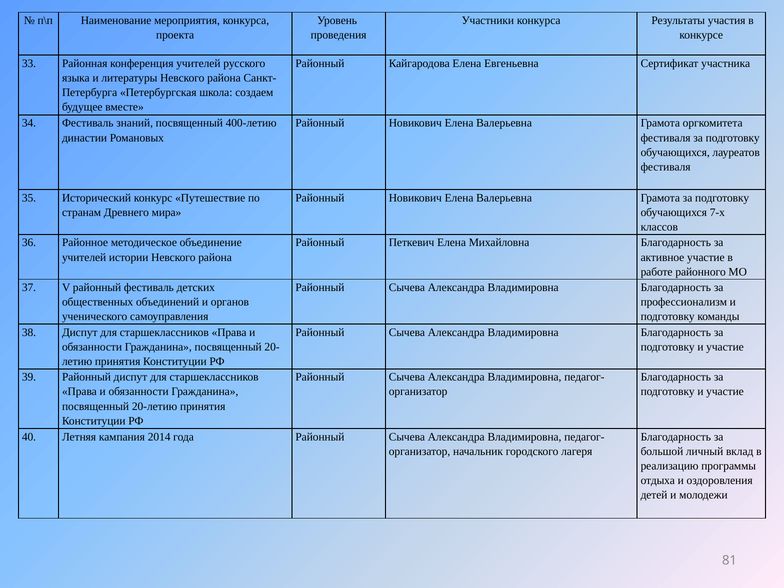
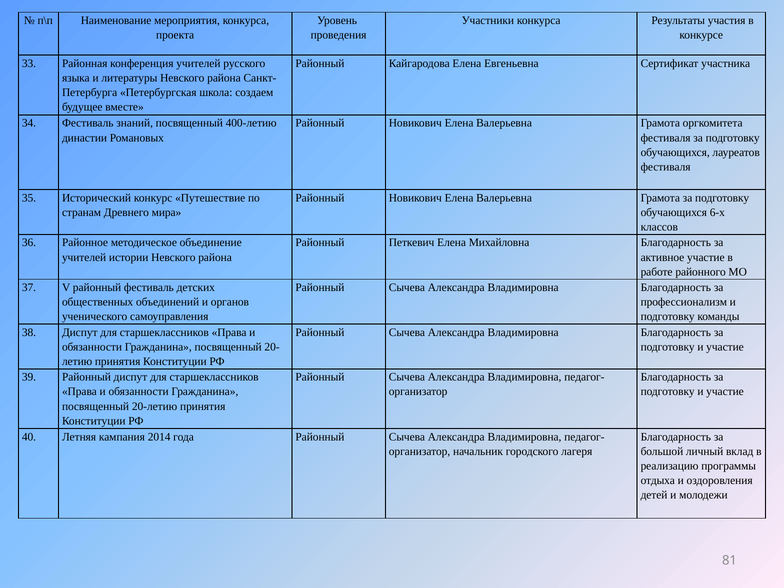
7-х: 7-х -> 6-х (717, 212)
